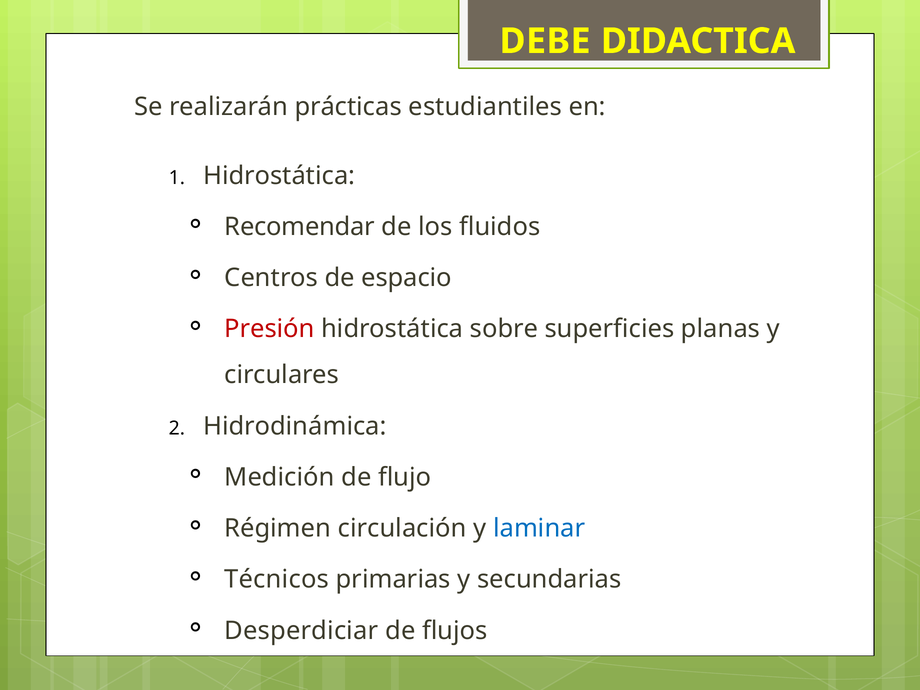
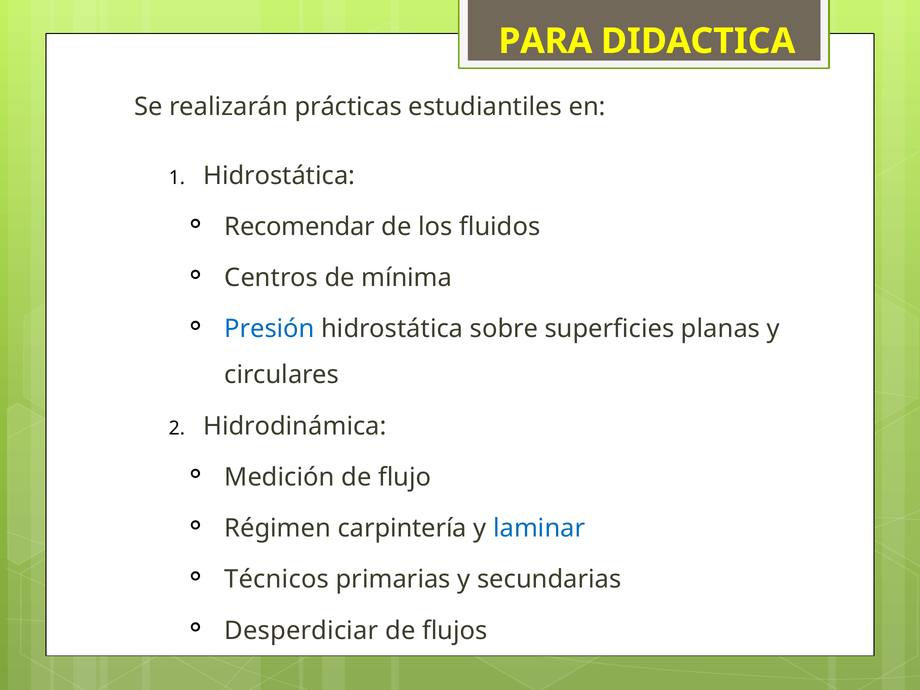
DEBE: DEBE -> PARA (545, 41)
espacio: espacio -> mínima (407, 278)
Presión colour: red -> blue (269, 329)
circulación: circulación -> carpintería (402, 528)
